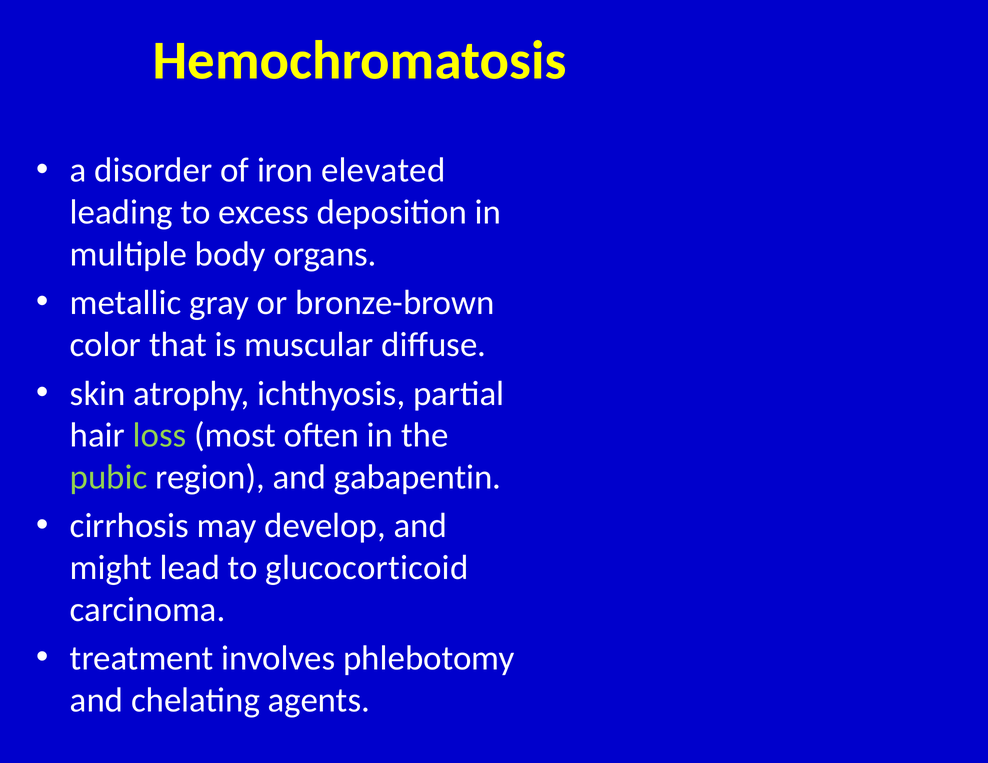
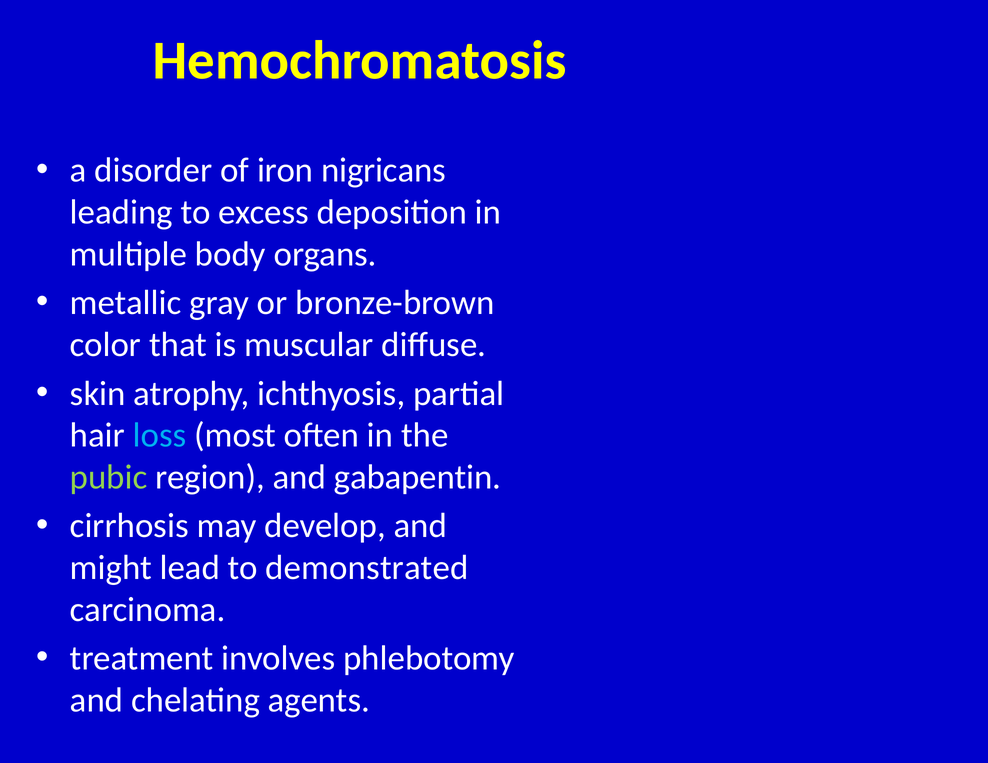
elevated: elevated -> nigricans (383, 171)
loss colour: light green -> light blue (160, 436)
glucocorticoid: glucocorticoid -> demonstrated (367, 568)
